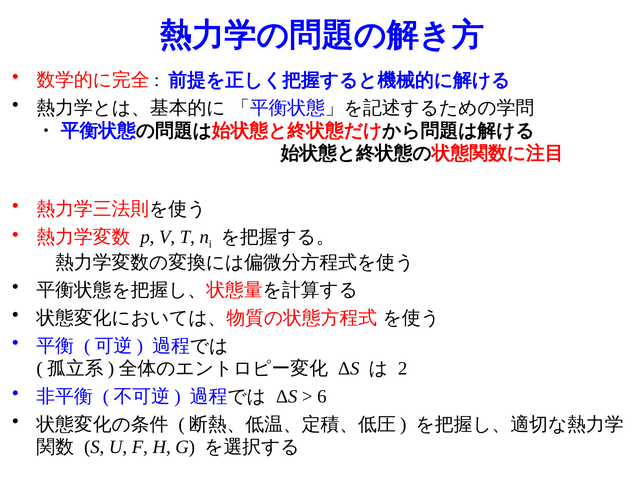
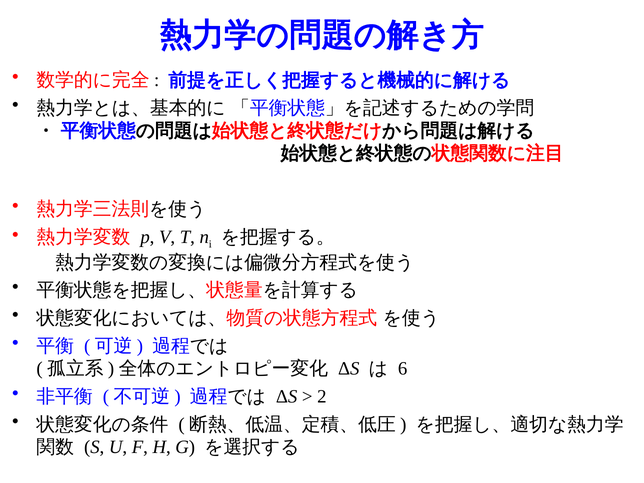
2: 2 -> 6 (403, 369)
6: 6 -> 2 (322, 397)
